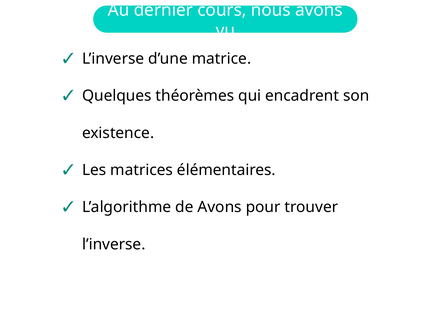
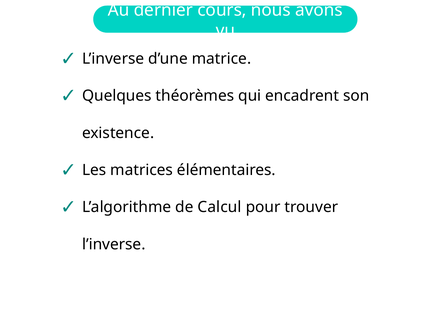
de Avons: Avons -> Calcul (220, 207)
